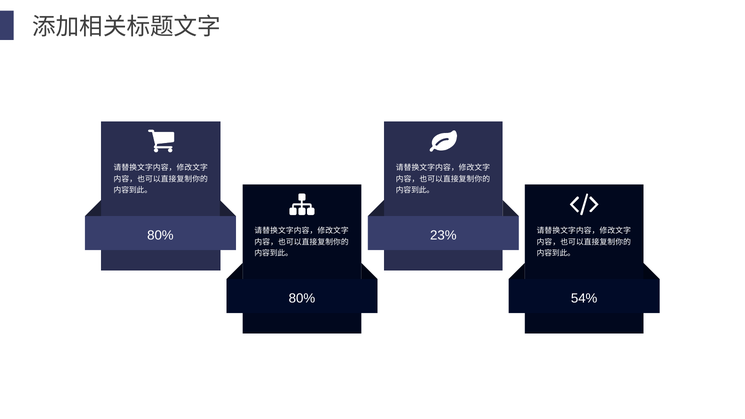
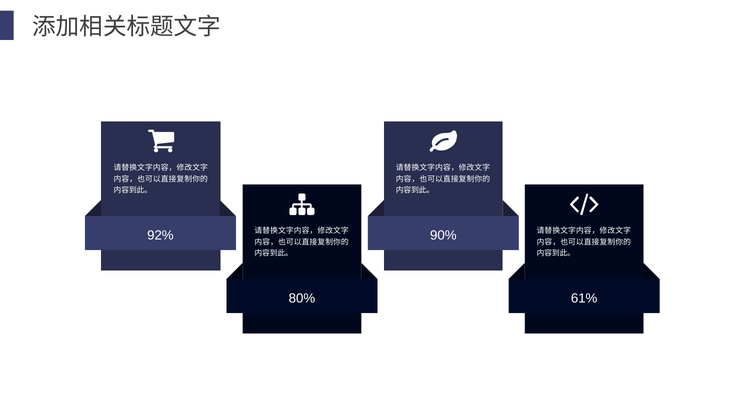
80%: 80% -> 92% (160, 236)
23%: 23% -> 90% (443, 236)
54%: 54% -> 61% (584, 299)
